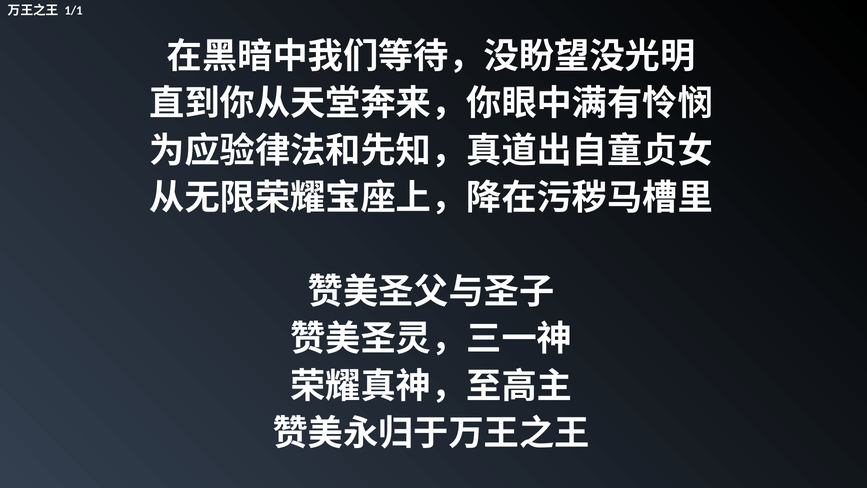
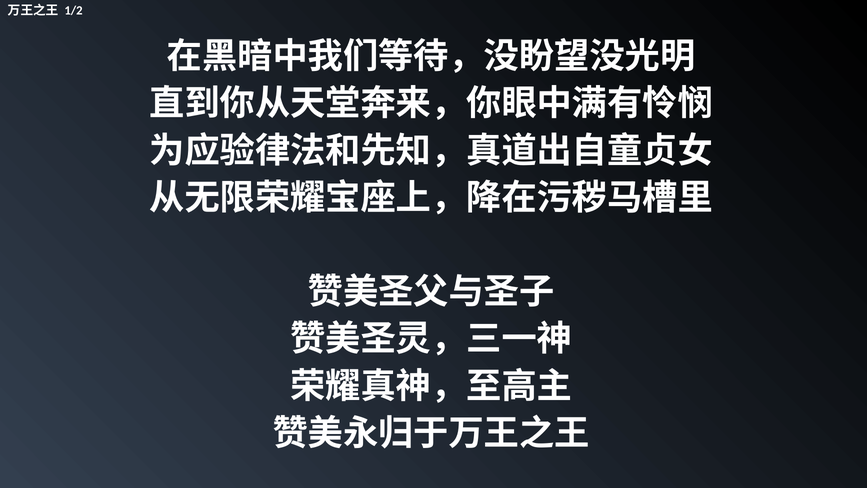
1/1: 1/1 -> 1/2 (74, 11)
